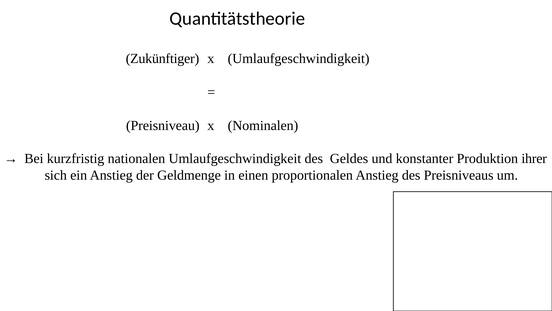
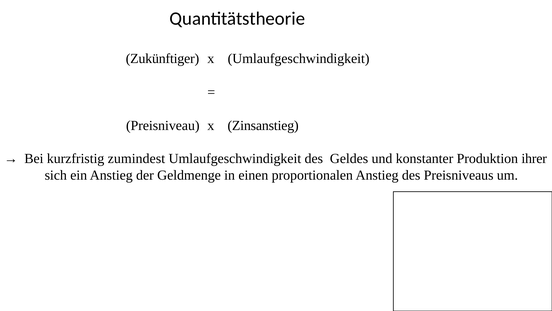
Nominalen: Nominalen -> Zinsanstieg (263, 125)
nationalen: nationalen -> zumindest (136, 158)
